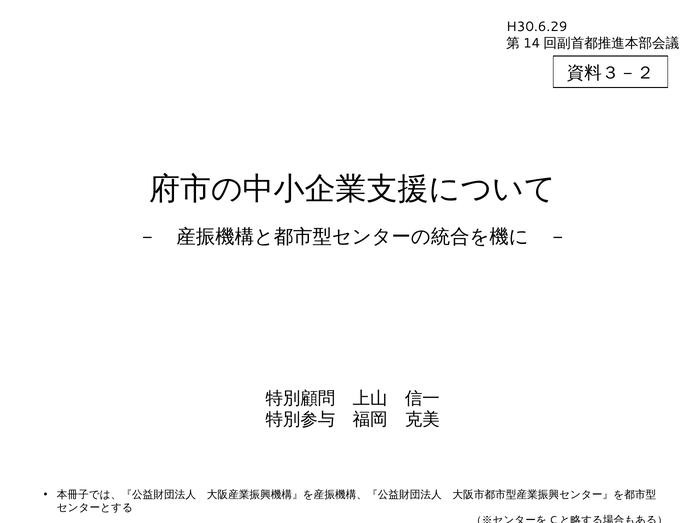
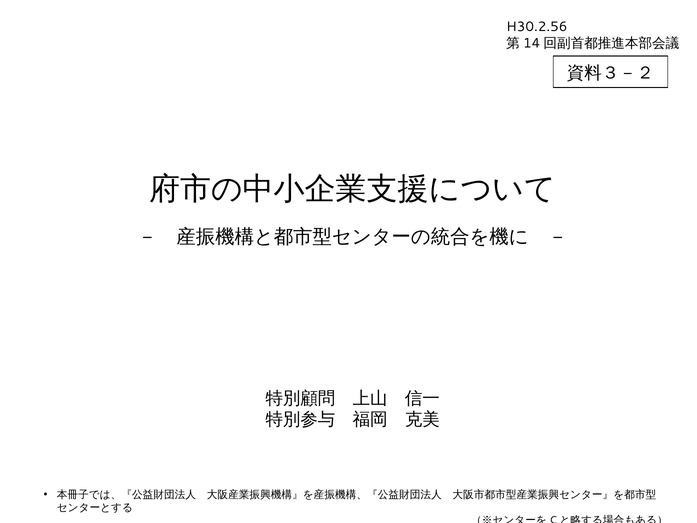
H30.6.29: H30.6.29 -> H30.2.56 (537, 27)
